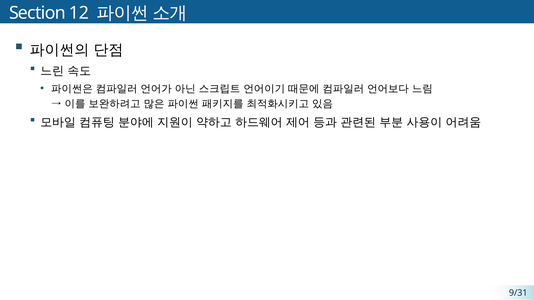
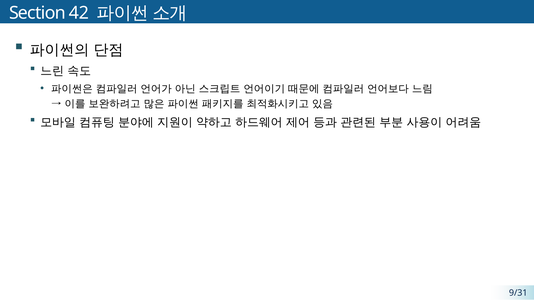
12: 12 -> 42 (79, 13)
